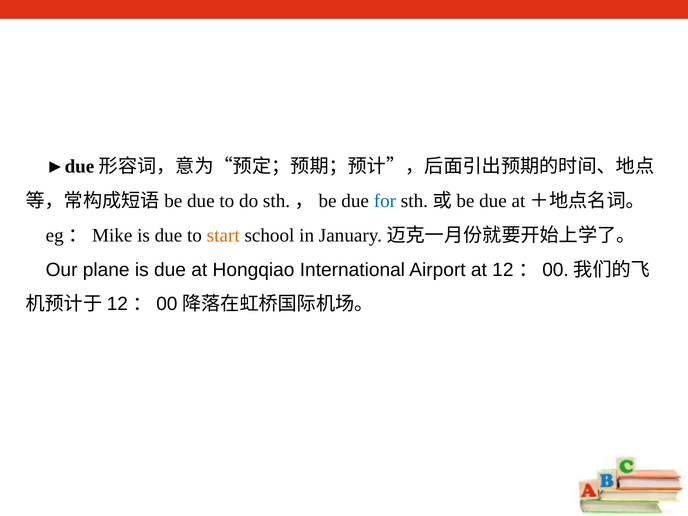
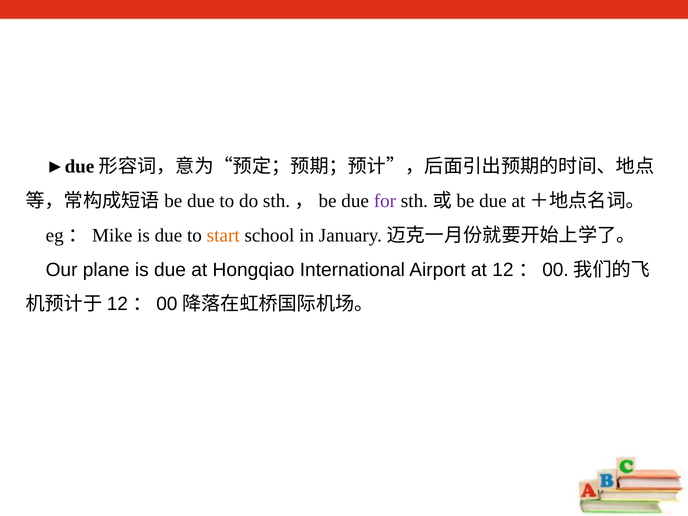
for colour: blue -> purple (385, 201)
